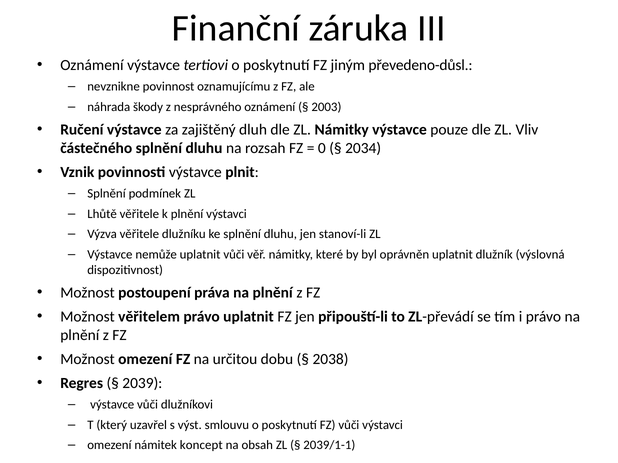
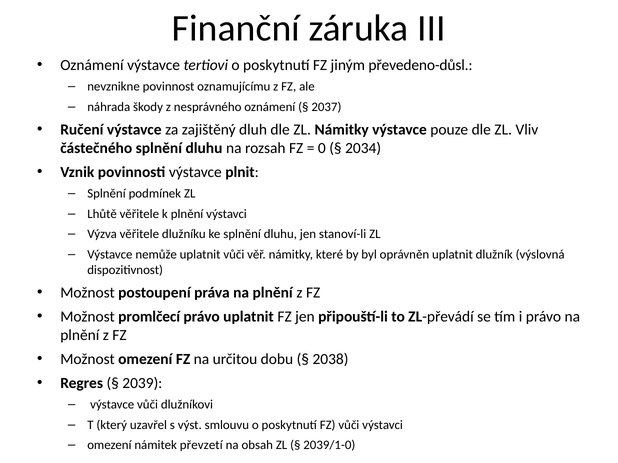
2003: 2003 -> 2037 (326, 107)
věřitelem: věřitelem -> promlčecí (149, 317)
koncept: koncept -> převzetí (201, 446)
2039/1-1: 2039/1-1 -> 2039/1-0 (329, 446)
